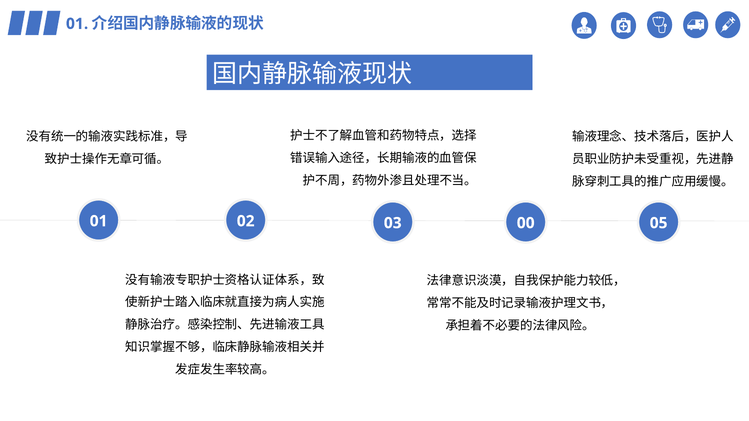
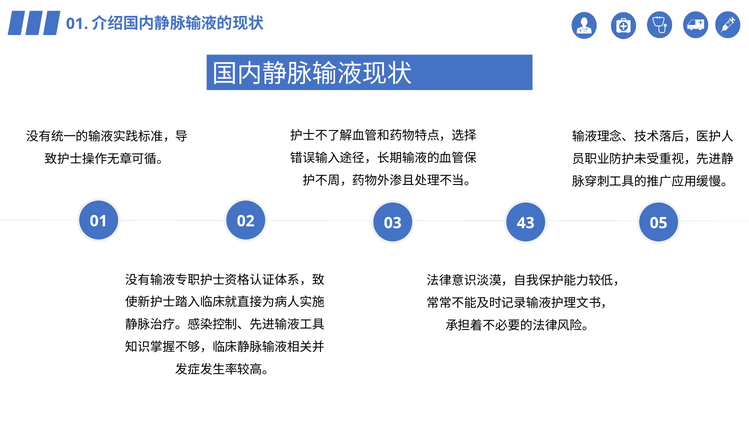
00: 00 -> 43 (526, 223)
